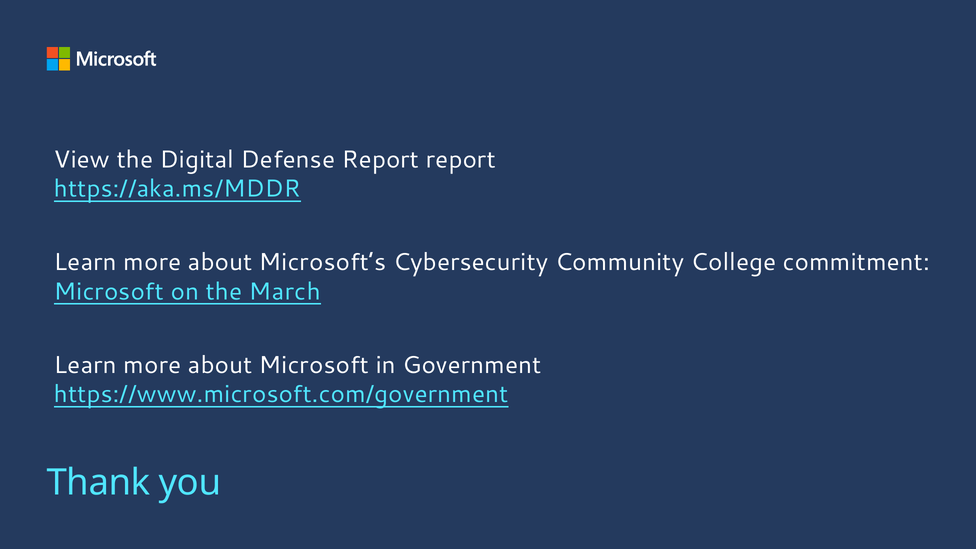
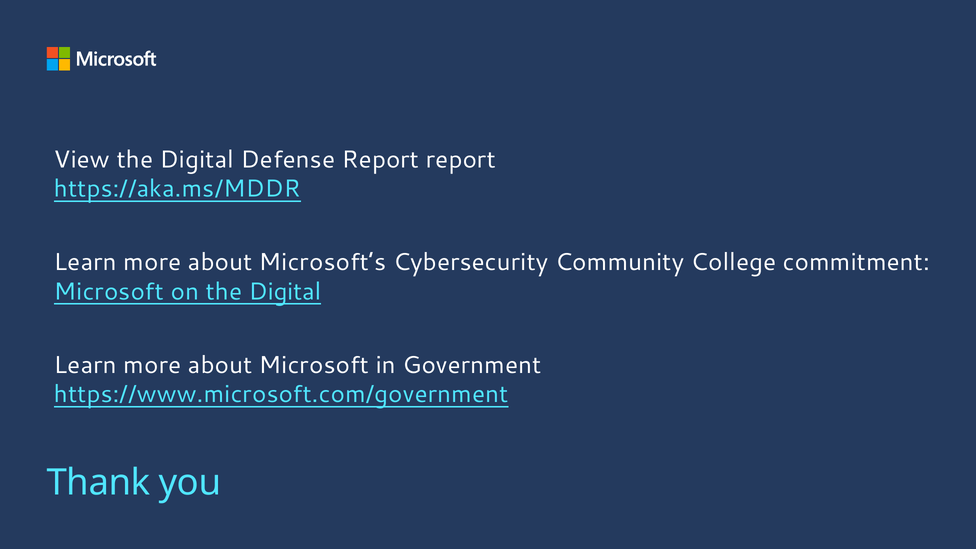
on the March: March -> Digital (285, 292)
